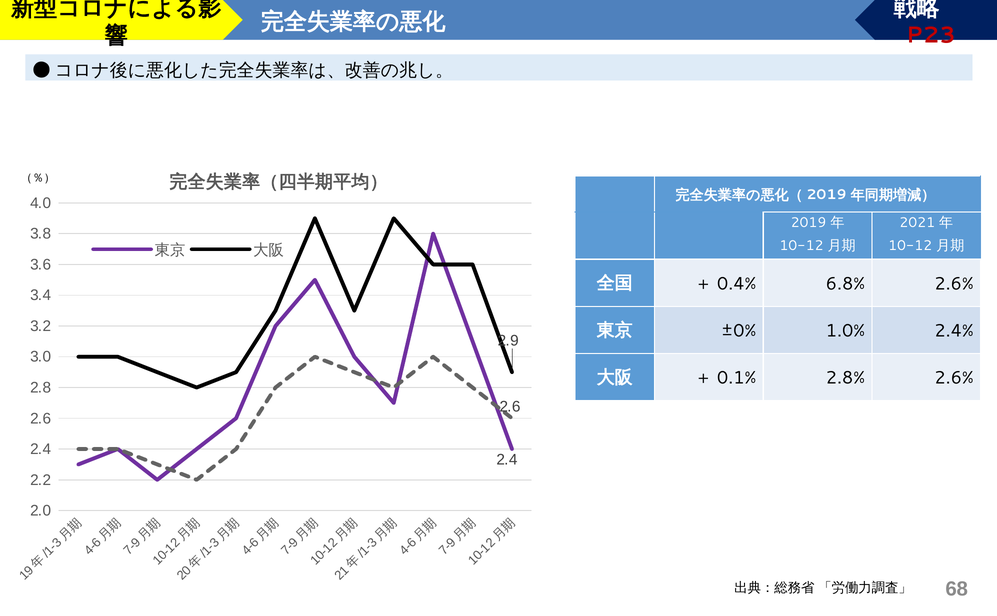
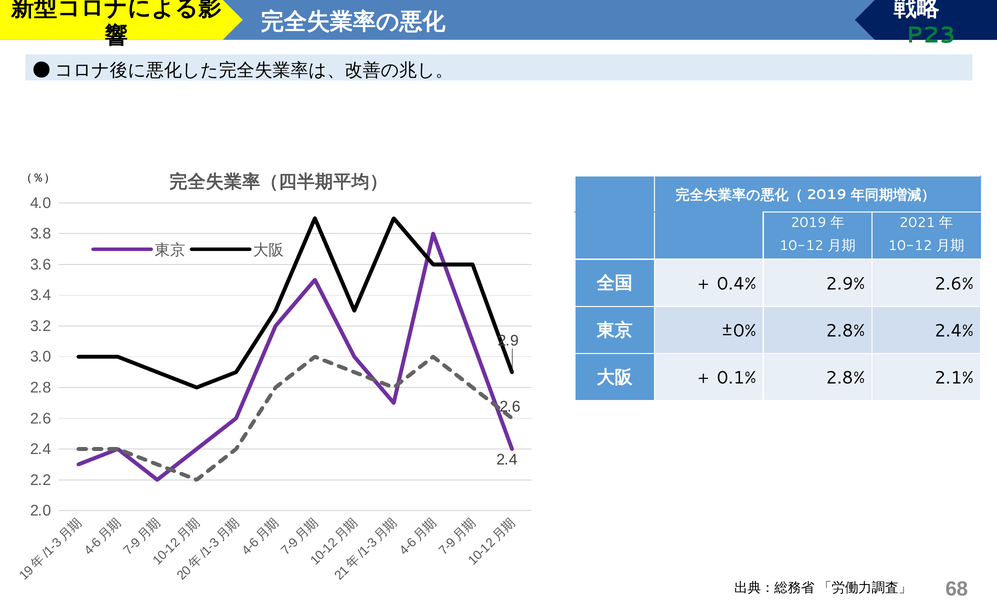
P23 colour: red -> green (931, 35)
6.8%: 6.8% -> 2.9% (845, 284)
±0% 1.0%: 1.0% -> 2.8% (845, 331)
2.8% 2.6%: 2.6% -> 2.1% (954, 378)
